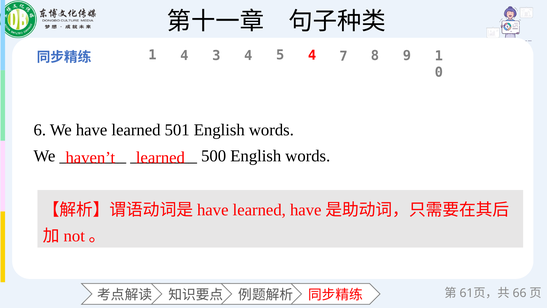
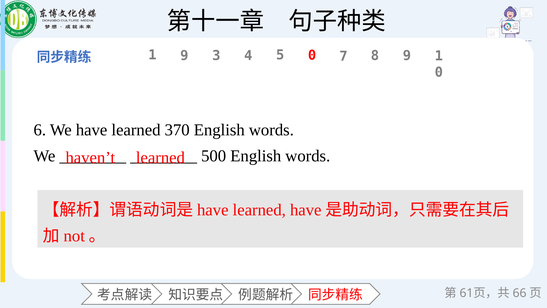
1 4: 4 -> 9 (184, 56)
5 4: 4 -> 0 (312, 55)
501: 501 -> 370 (177, 130)
